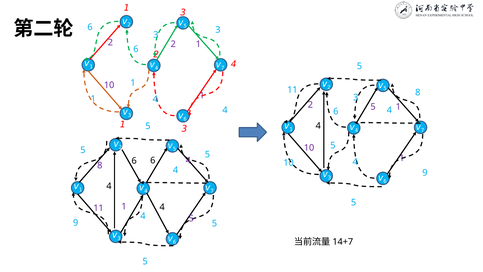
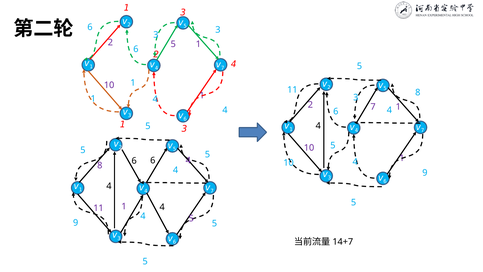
2 2: 2 -> 5 (173, 44)
2 5: 5 -> 7 (373, 107)
